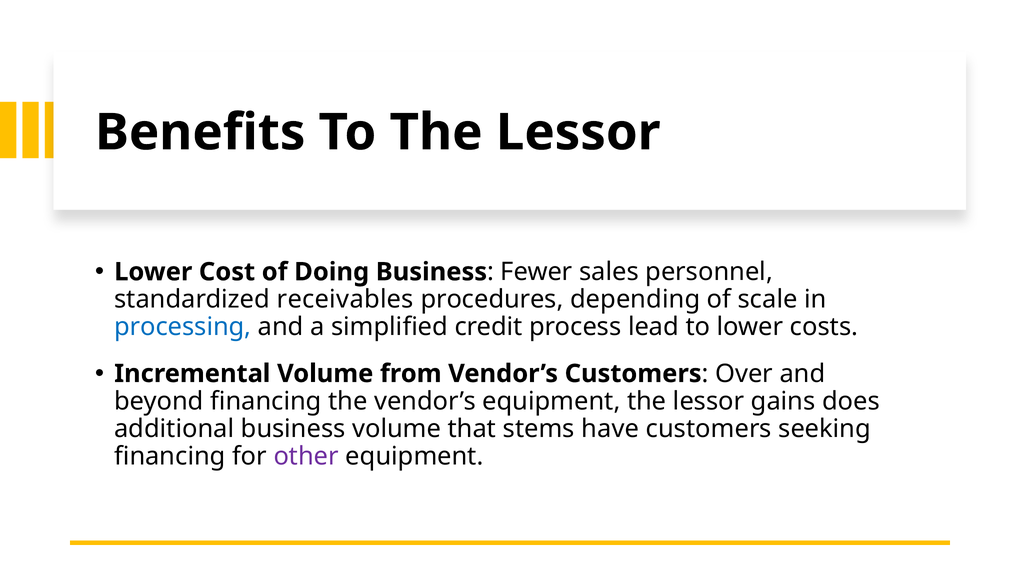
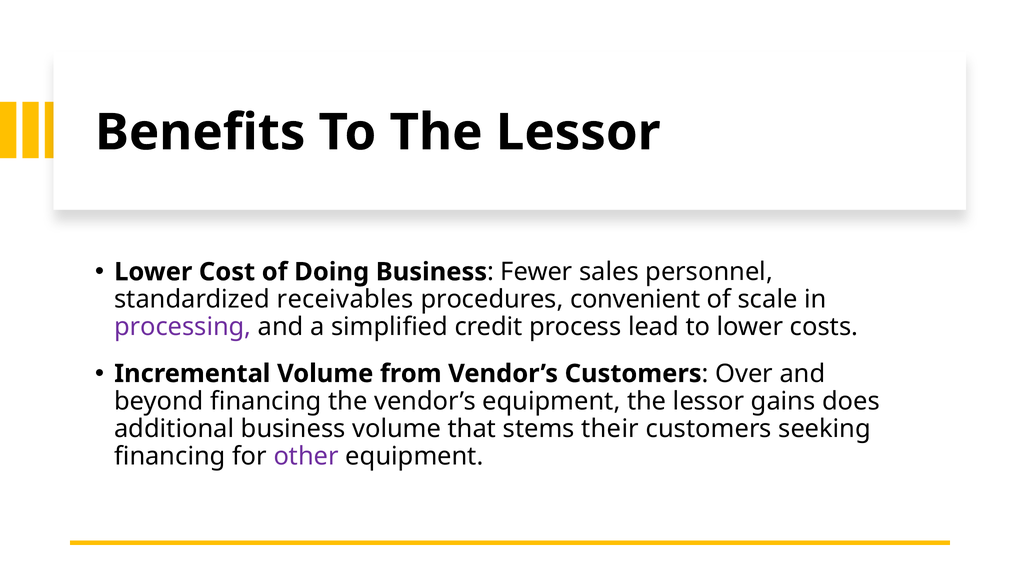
depending: depending -> convenient (635, 299)
processing colour: blue -> purple (183, 327)
have: have -> their (610, 429)
